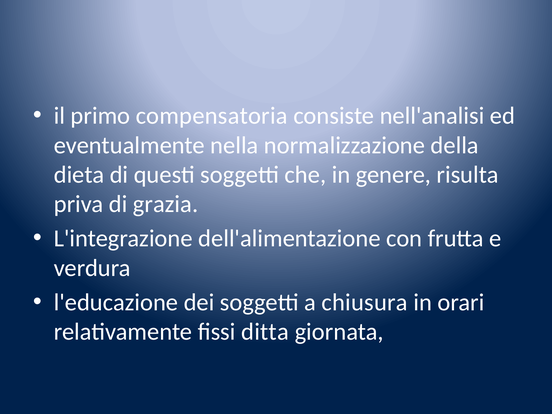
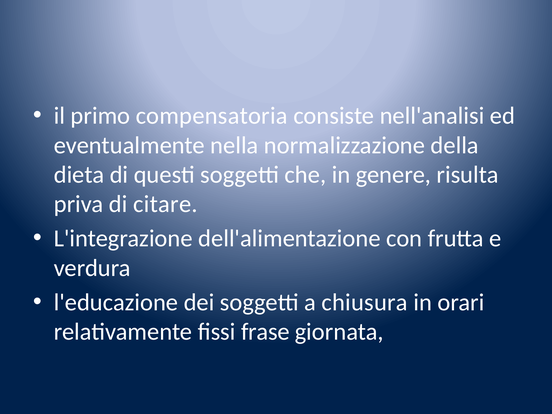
grazia: grazia -> citare (165, 204)
ditta: ditta -> frase (265, 332)
